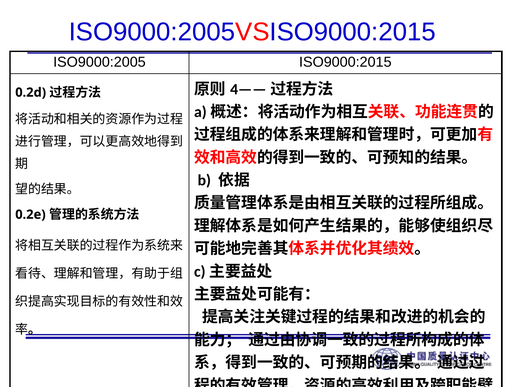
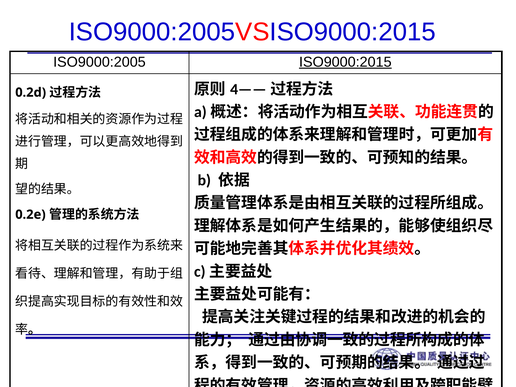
ISO9000:2015 underline: none -> present (345, 62)
